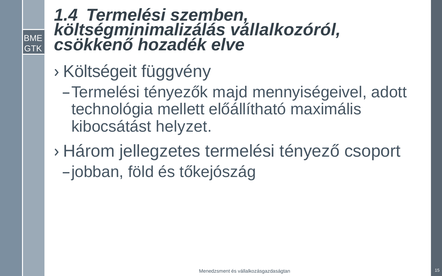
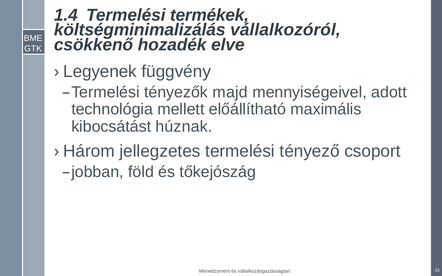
szemben: szemben -> termékek (209, 15)
Költségeit: Költségeit -> Legyenek (100, 71)
helyzet: helyzet -> húznak (184, 127)
